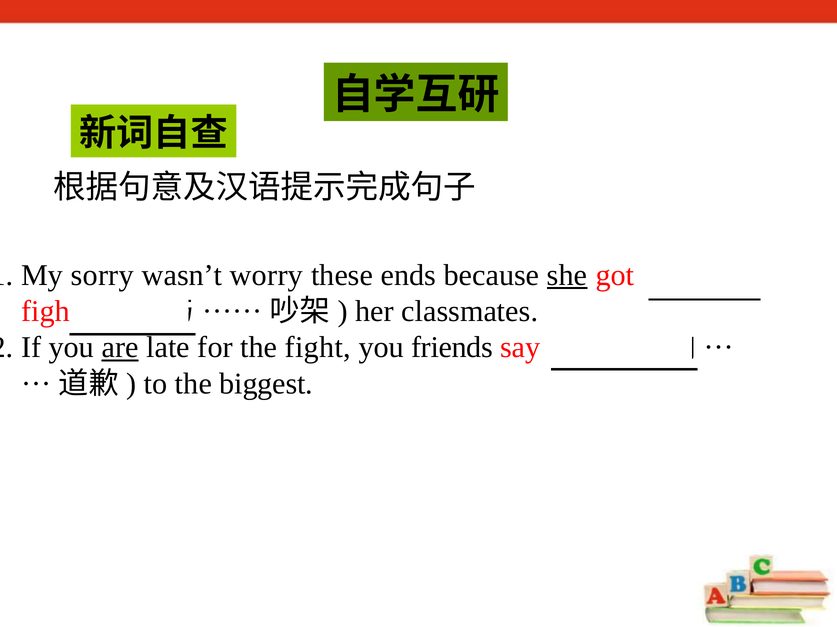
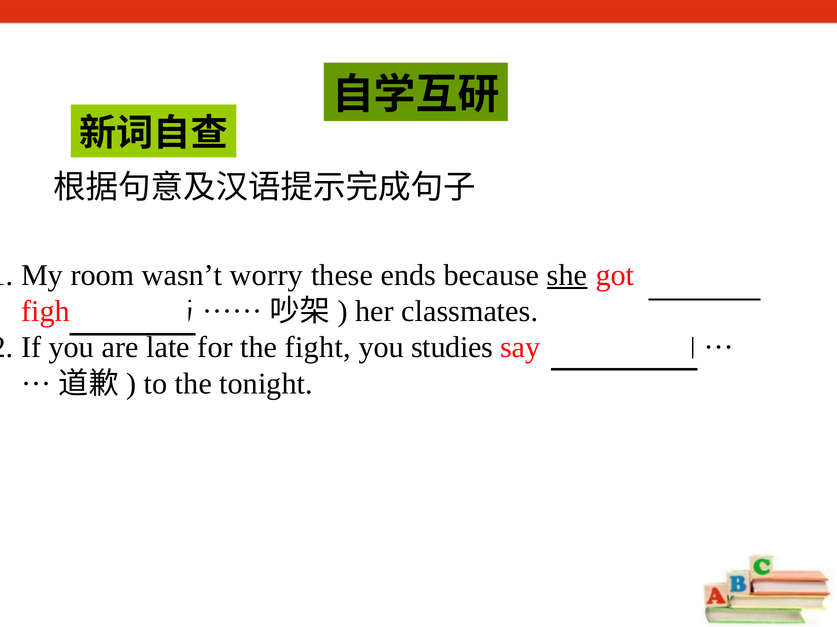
My sorry: sorry -> room (102, 275)
are underline: present -> none (120, 348)
friends: friends -> studies (452, 348)
biggest: biggest -> tonight (266, 384)
